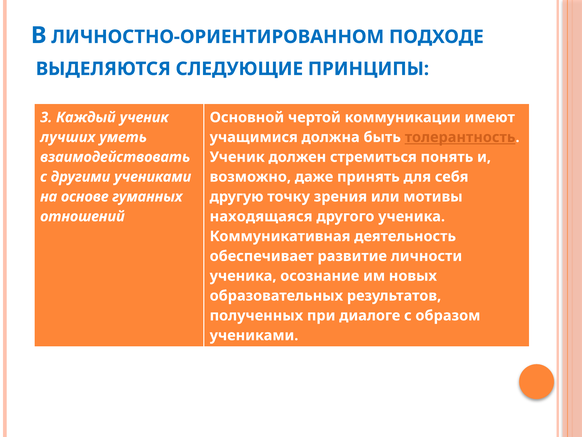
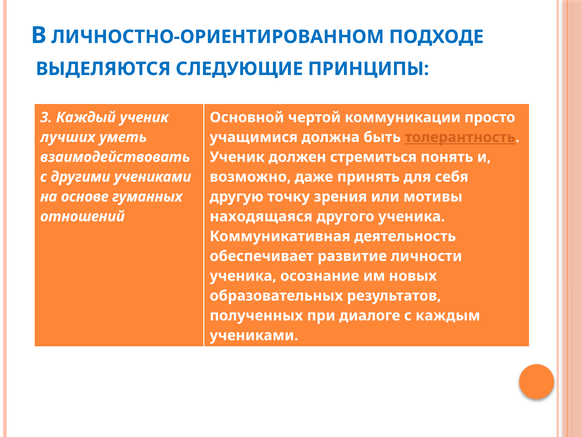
имеют: имеют -> просто (490, 117)
образом: образом -> каждым (448, 315)
